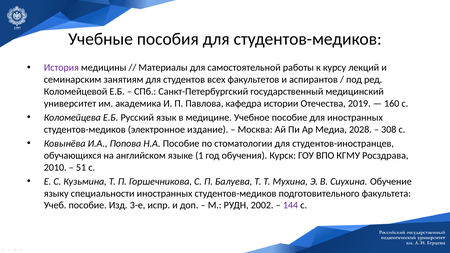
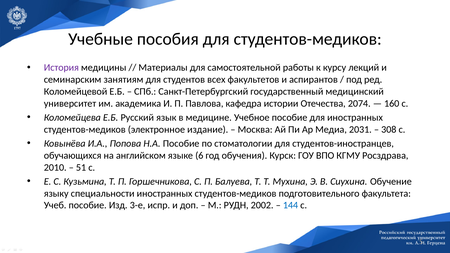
2019: 2019 -> 2074 (359, 104)
2028: 2028 -> 2031 (360, 130)
1: 1 -> 6 (199, 156)
144 colour: purple -> blue (291, 205)
